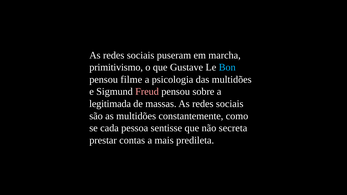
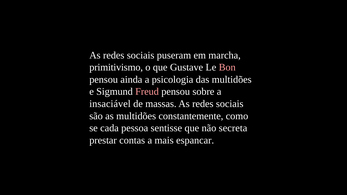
Bon colour: light blue -> pink (227, 67)
filme: filme -> ainda (131, 80)
legitimada: legitimada -> insaciável (110, 104)
predileta: predileta -> espancar (195, 140)
